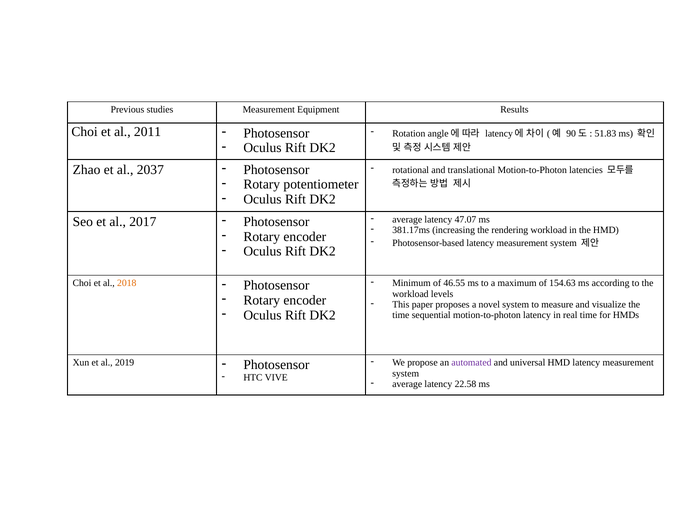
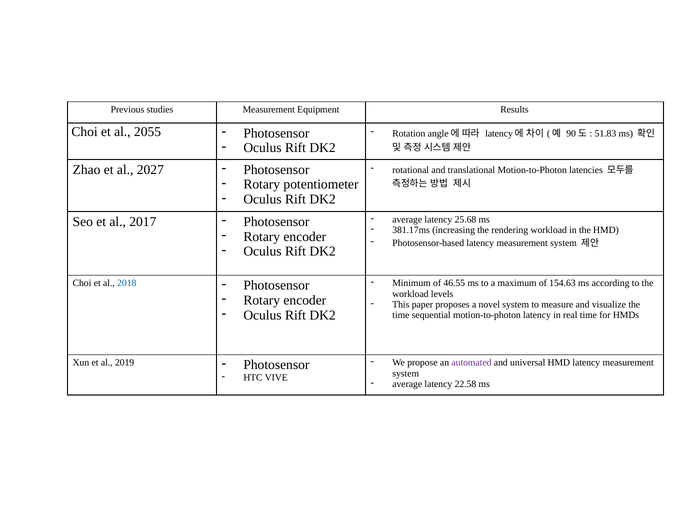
2011: 2011 -> 2055 (148, 131)
2037: 2037 -> 2027 (150, 169)
47.07: 47.07 -> 25.68 (465, 219)
2018 colour: orange -> blue (127, 283)
